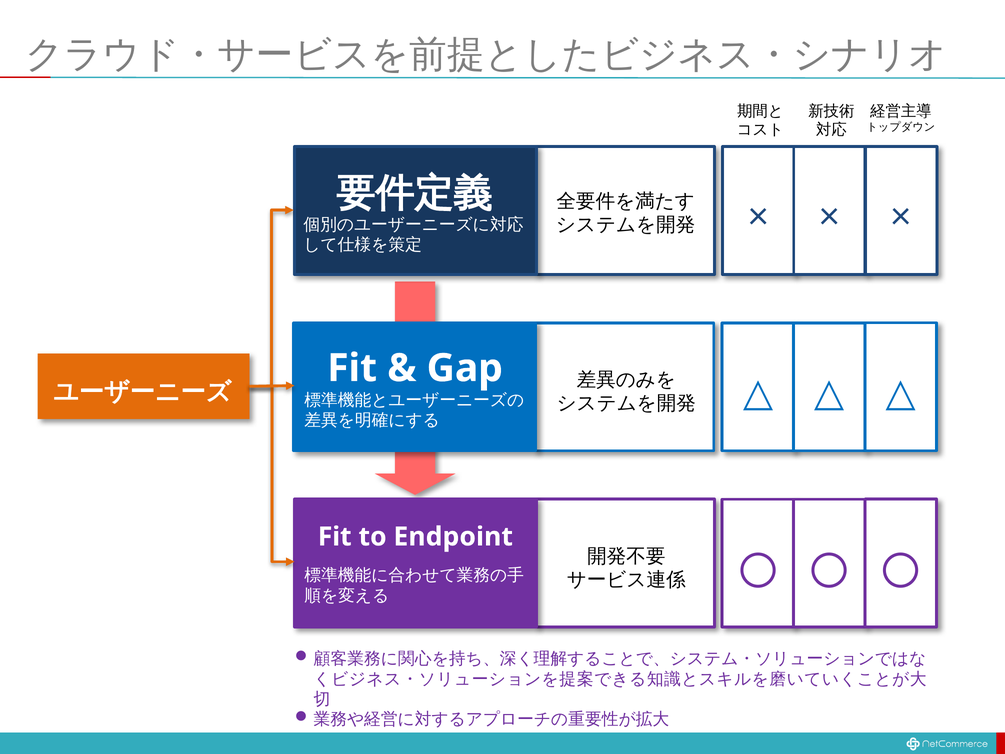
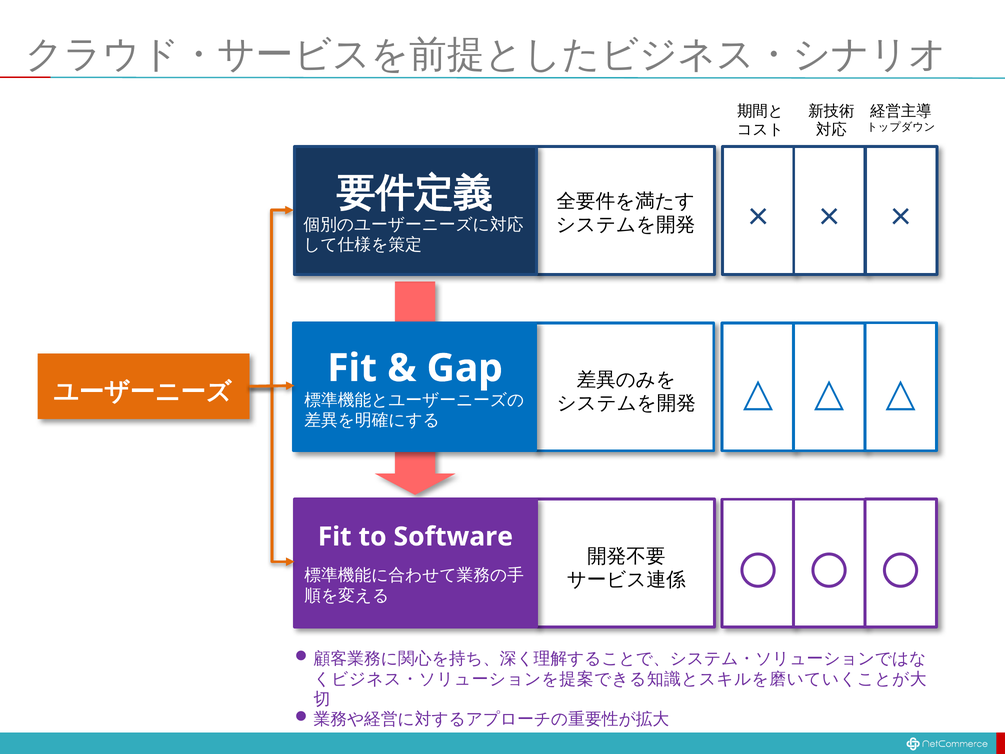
Endpoint: Endpoint -> Software (453, 537)
